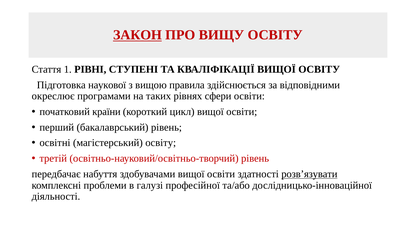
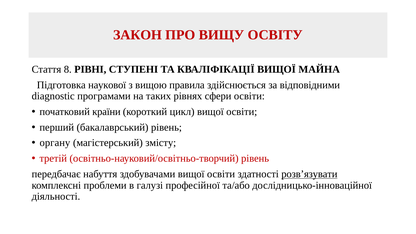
ЗАКОН underline: present -> none (138, 35)
1: 1 -> 8 (68, 69)
ВИЩОЇ ОСВІТУ: ОСВІТУ -> МАЙНА (319, 69)
окреслює: окреслює -> diagnostic (53, 96)
освітні: освітні -> органу (55, 143)
магістерський освіту: освіту -> змісту (161, 143)
